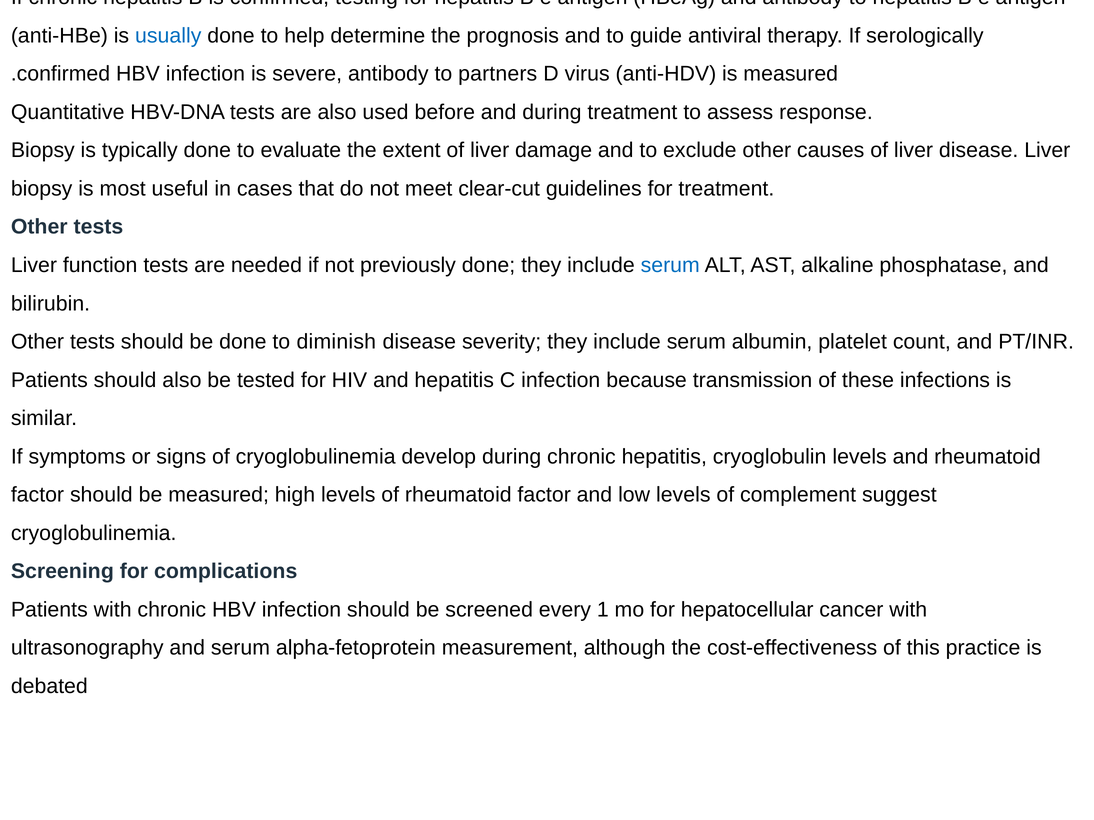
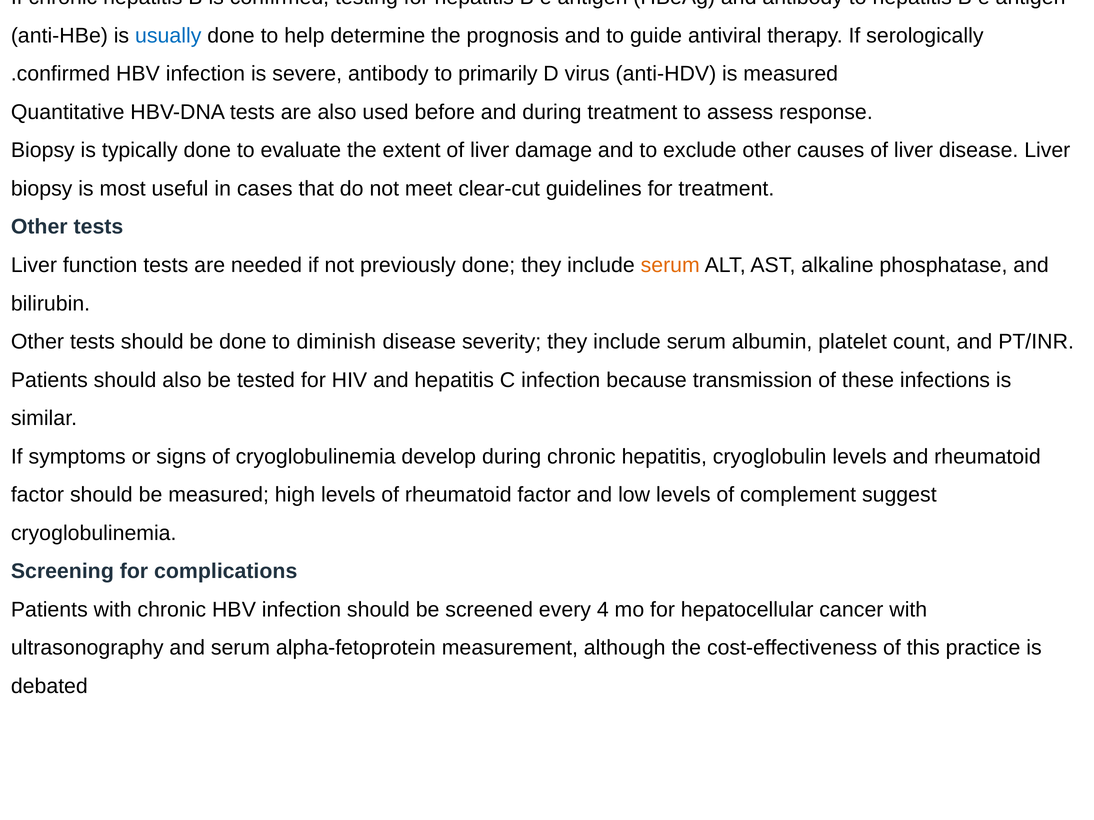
partners: partners -> primarily (498, 74)
serum colour: blue -> orange (670, 265)
1: 1 -> 4 (603, 610)
